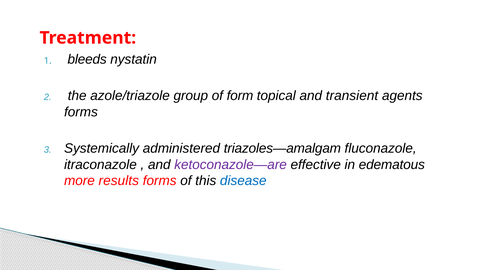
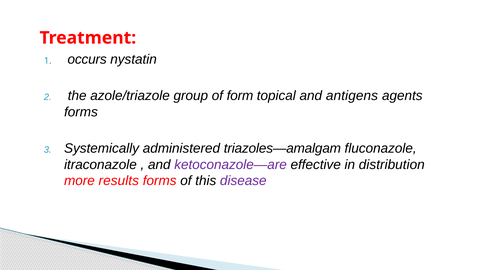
bleeds: bleeds -> occurs (87, 59)
transient: transient -> antigens (352, 96)
edematous: edematous -> distribution (392, 165)
disease colour: blue -> purple (243, 181)
